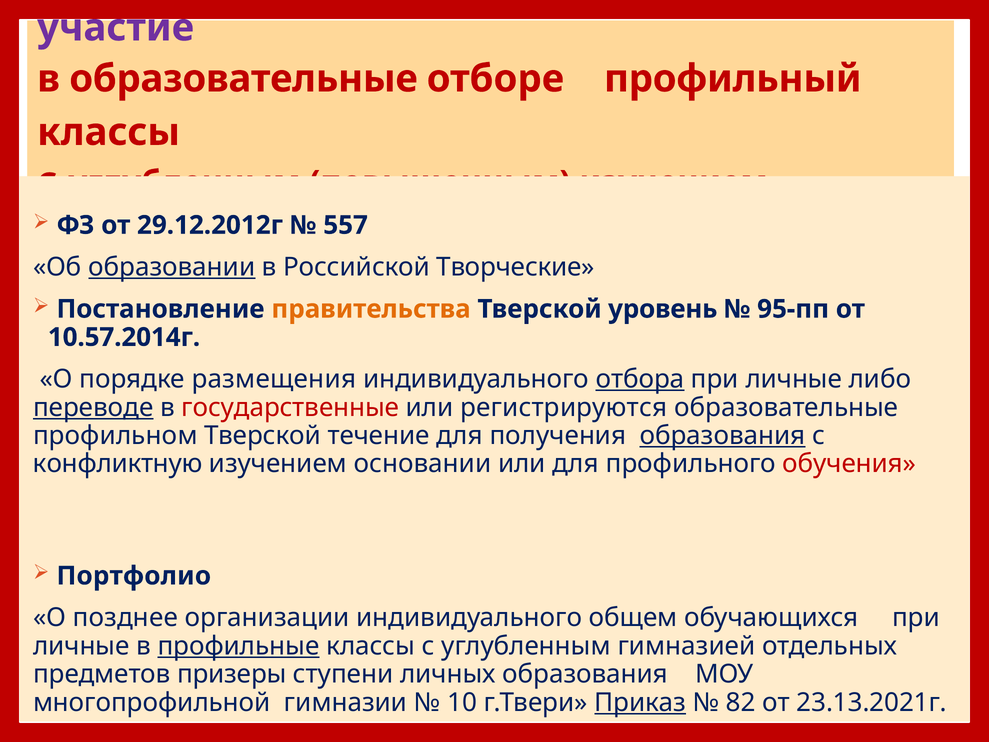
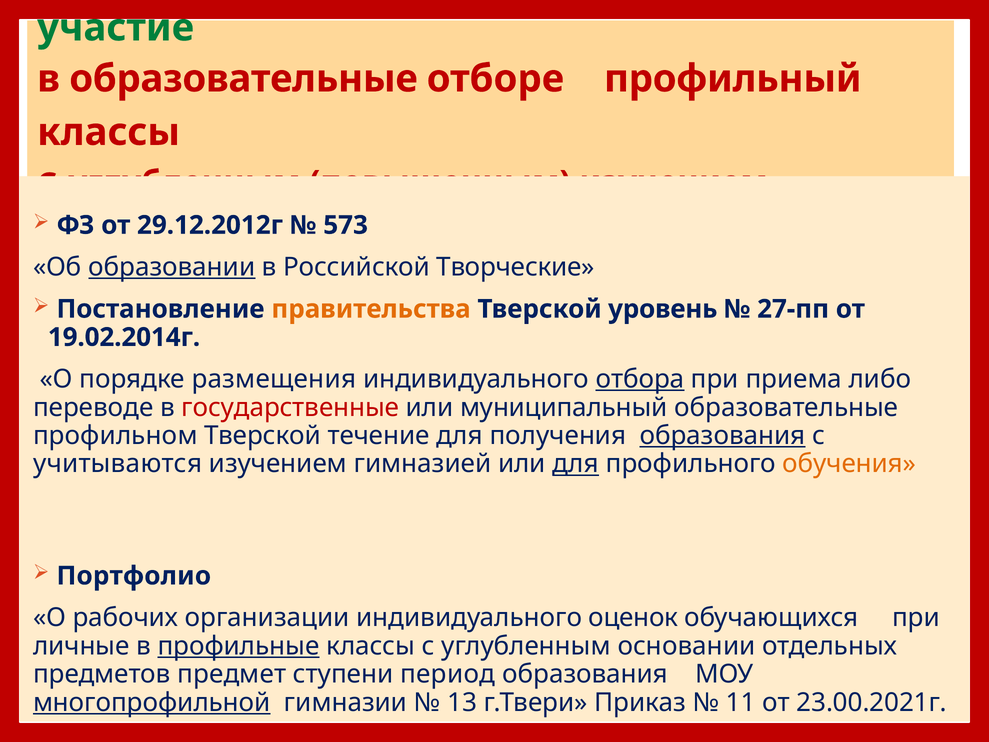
участие colour: purple -> green (116, 28)
557: 557 -> 573 (346, 225)
95-пп: 95-пп -> 27-пп (793, 309)
10.57.2014г: 10.57.2014г -> 19.02.2014г (124, 337)
личные: личные -> приема (794, 379)
переводе underline: present -> none (93, 407)
регистрируются: регистрируются -> муниципальный (564, 407)
конфликтную: конфликтную -> учитываются (118, 464)
основании: основании -> гимназией (422, 464)
для underline: none -> present (576, 464)
обучения colour: red -> orange (849, 464)
позднее: позднее -> рабочих (125, 618)
общем: общем -> оценок (633, 618)
гимназией: гимназией -> основании (687, 646)
призеры: призеры -> предмет (232, 674)
личных: личных -> период (448, 674)
многопрофильной underline: none -> present (152, 702)
10: 10 -> 13 (462, 702)
Приказ underline: present -> none (640, 702)
82: 82 -> 11 (741, 702)
23.13.2021г: 23.13.2021г -> 23.00.2021г (872, 702)
